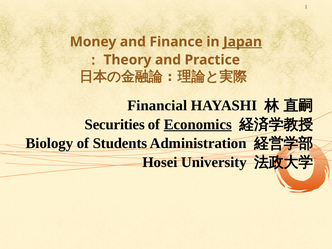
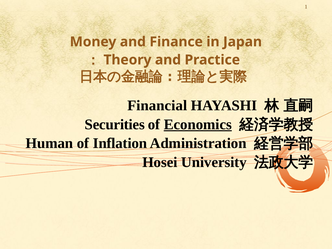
Japan underline: present -> none (243, 42)
Biology: Biology -> Human (49, 143)
Students: Students -> Inflation (120, 143)
